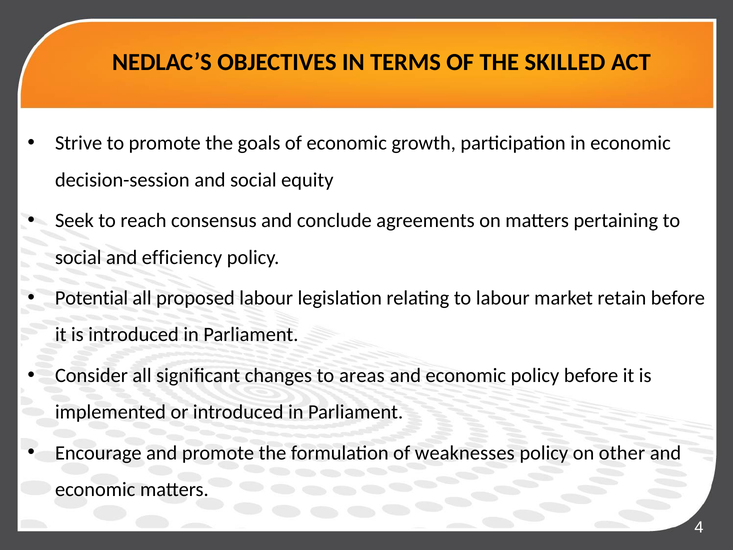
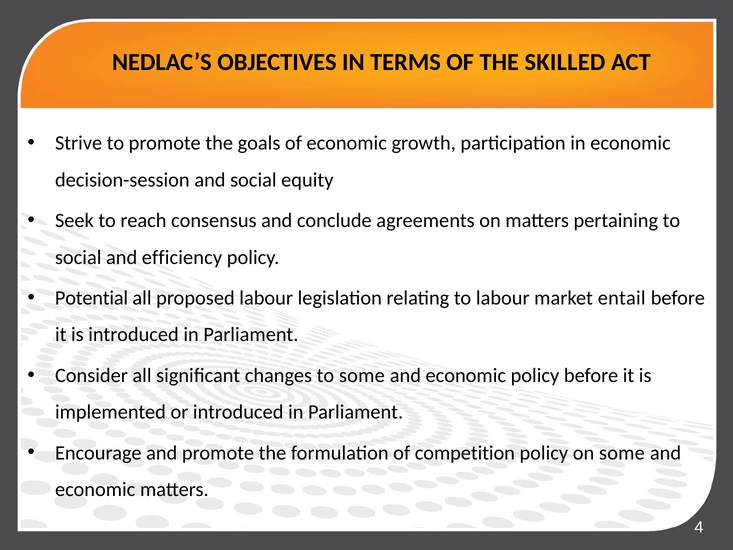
retain: retain -> entail (622, 298)
to areas: areas -> some (362, 375)
weaknesses: weaknesses -> competition (465, 453)
on other: other -> some (622, 453)
